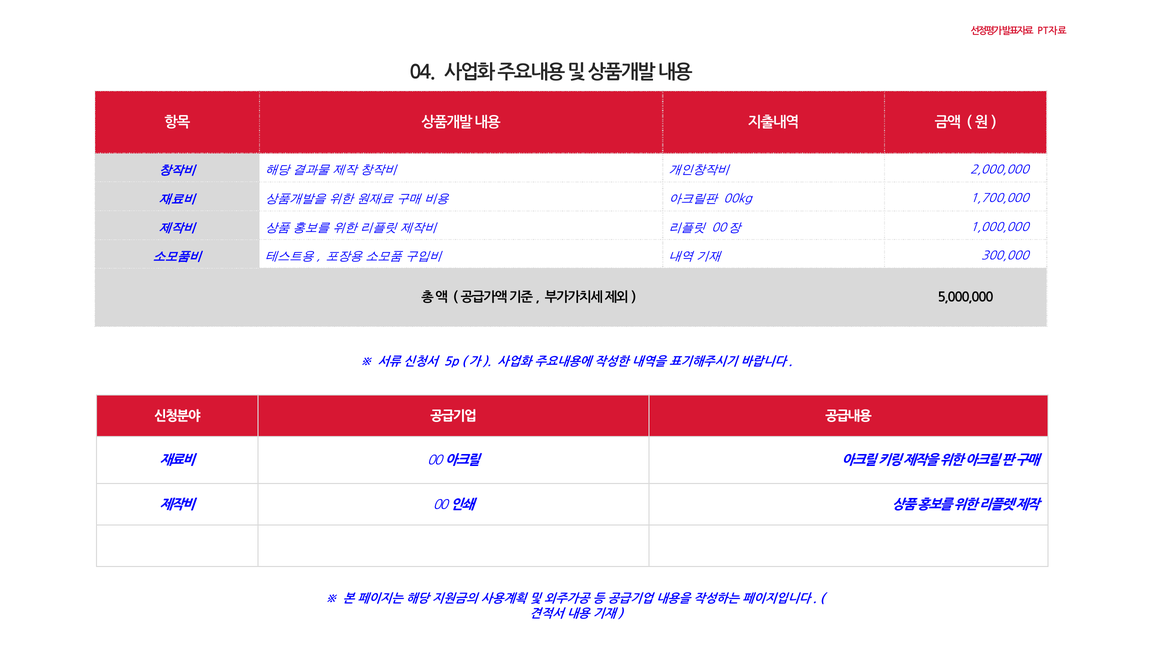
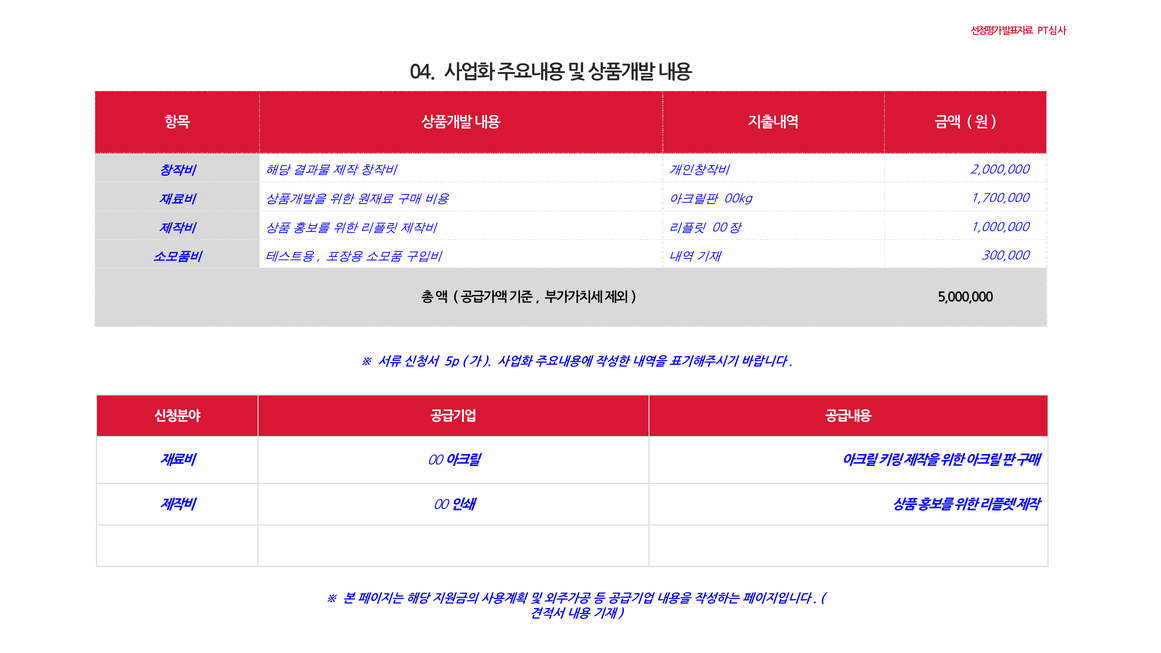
PT자료: PT자료 -> PT심사 (1052, 31)
